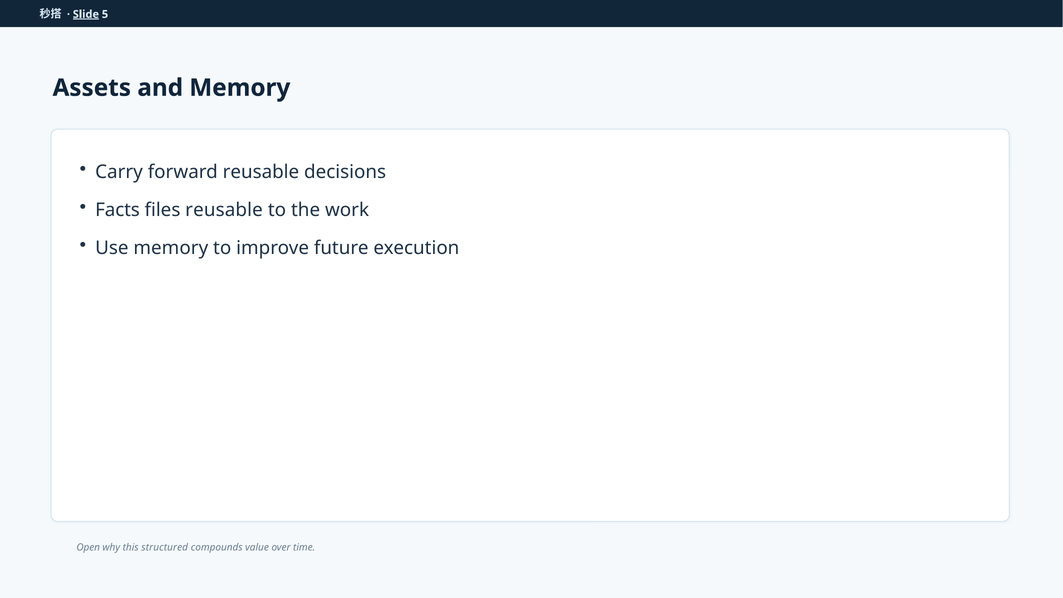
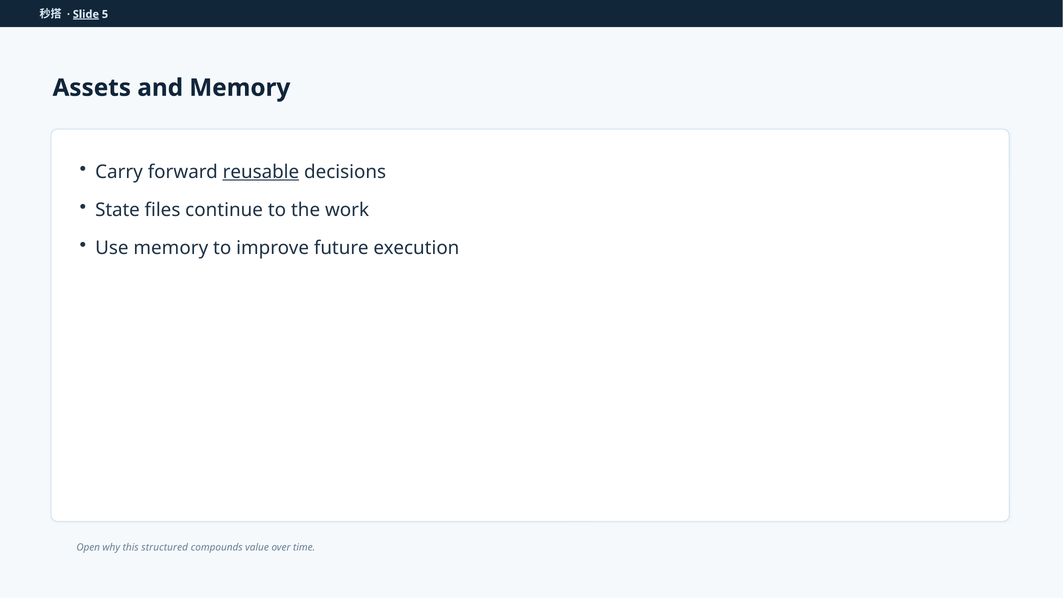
reusable underline: none -> present (261, 172)
Facts: Facts -> State (118, 210)
files reusable: reusable -> continue (224, 210)
